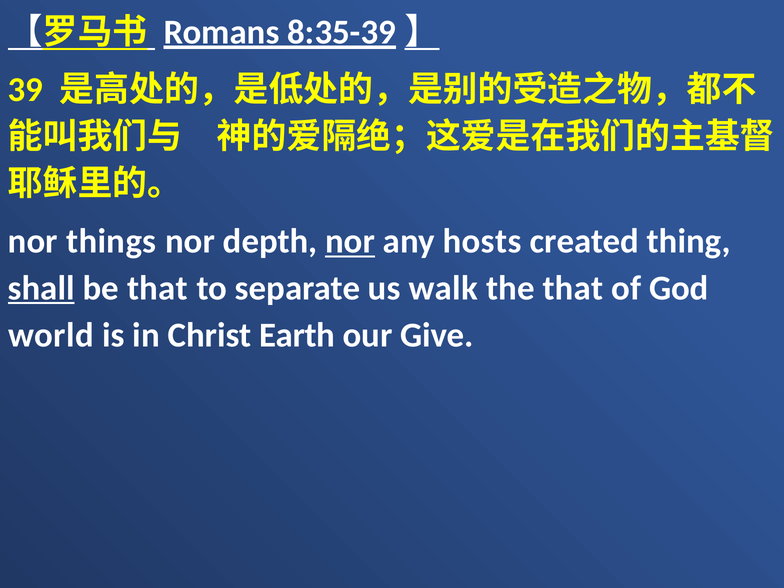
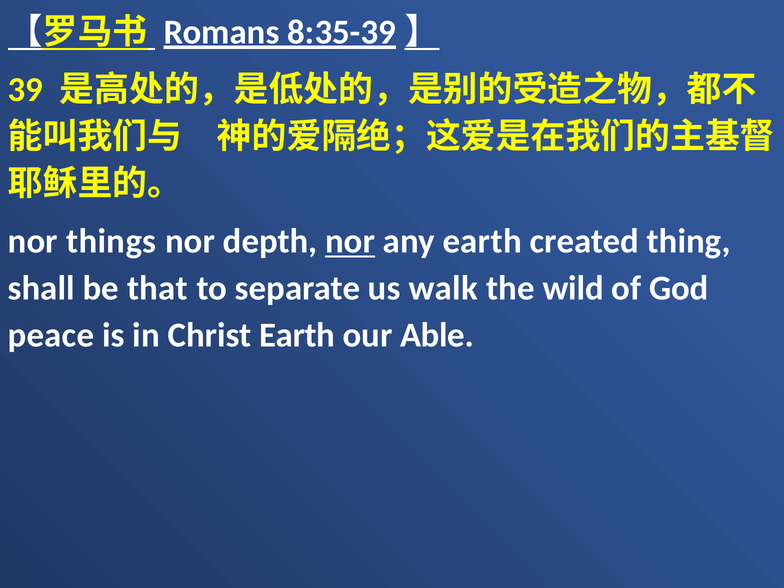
any hosts: hosts -> earth (482, 241)
shall underline: present -> none (41, 288)
the that: that -> wild (573, 288)
world: world -> peace (51, 335)
Give: Give -> Able (437, 335)
